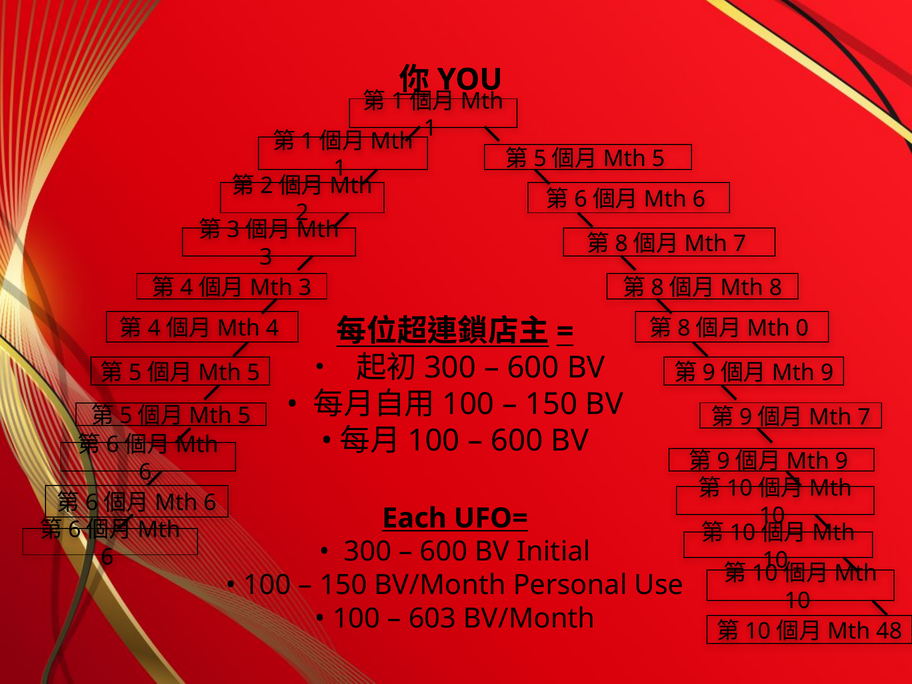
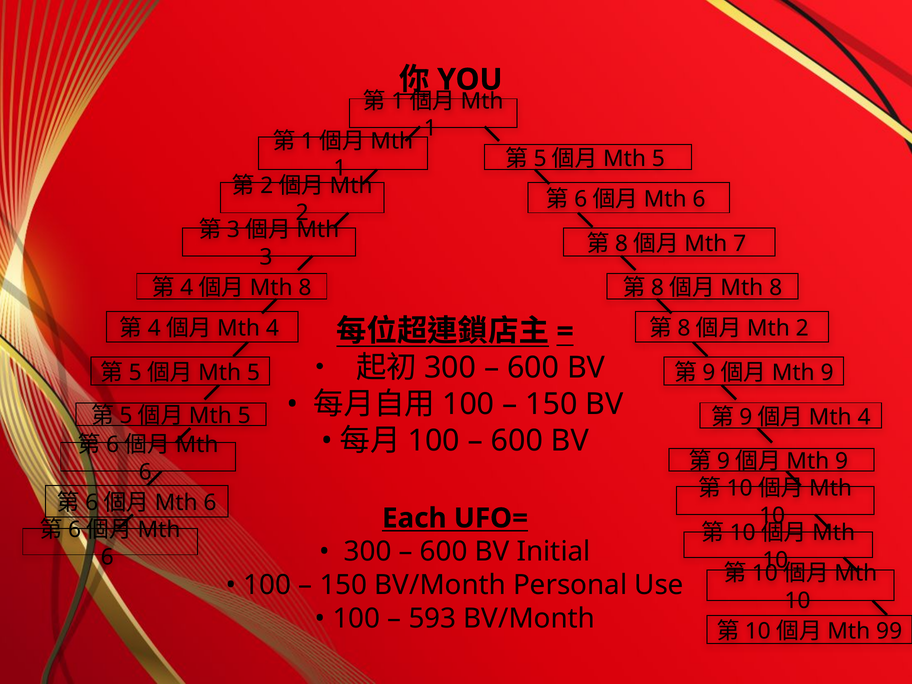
3: 3 -> 8 (305, 288)
0: 0 -> 2 (802, 328)
7: 7 -> 4 (864, 417)
603: 603 -> 593 (432, 619)
48: 48 -> 99 (889, 631)
